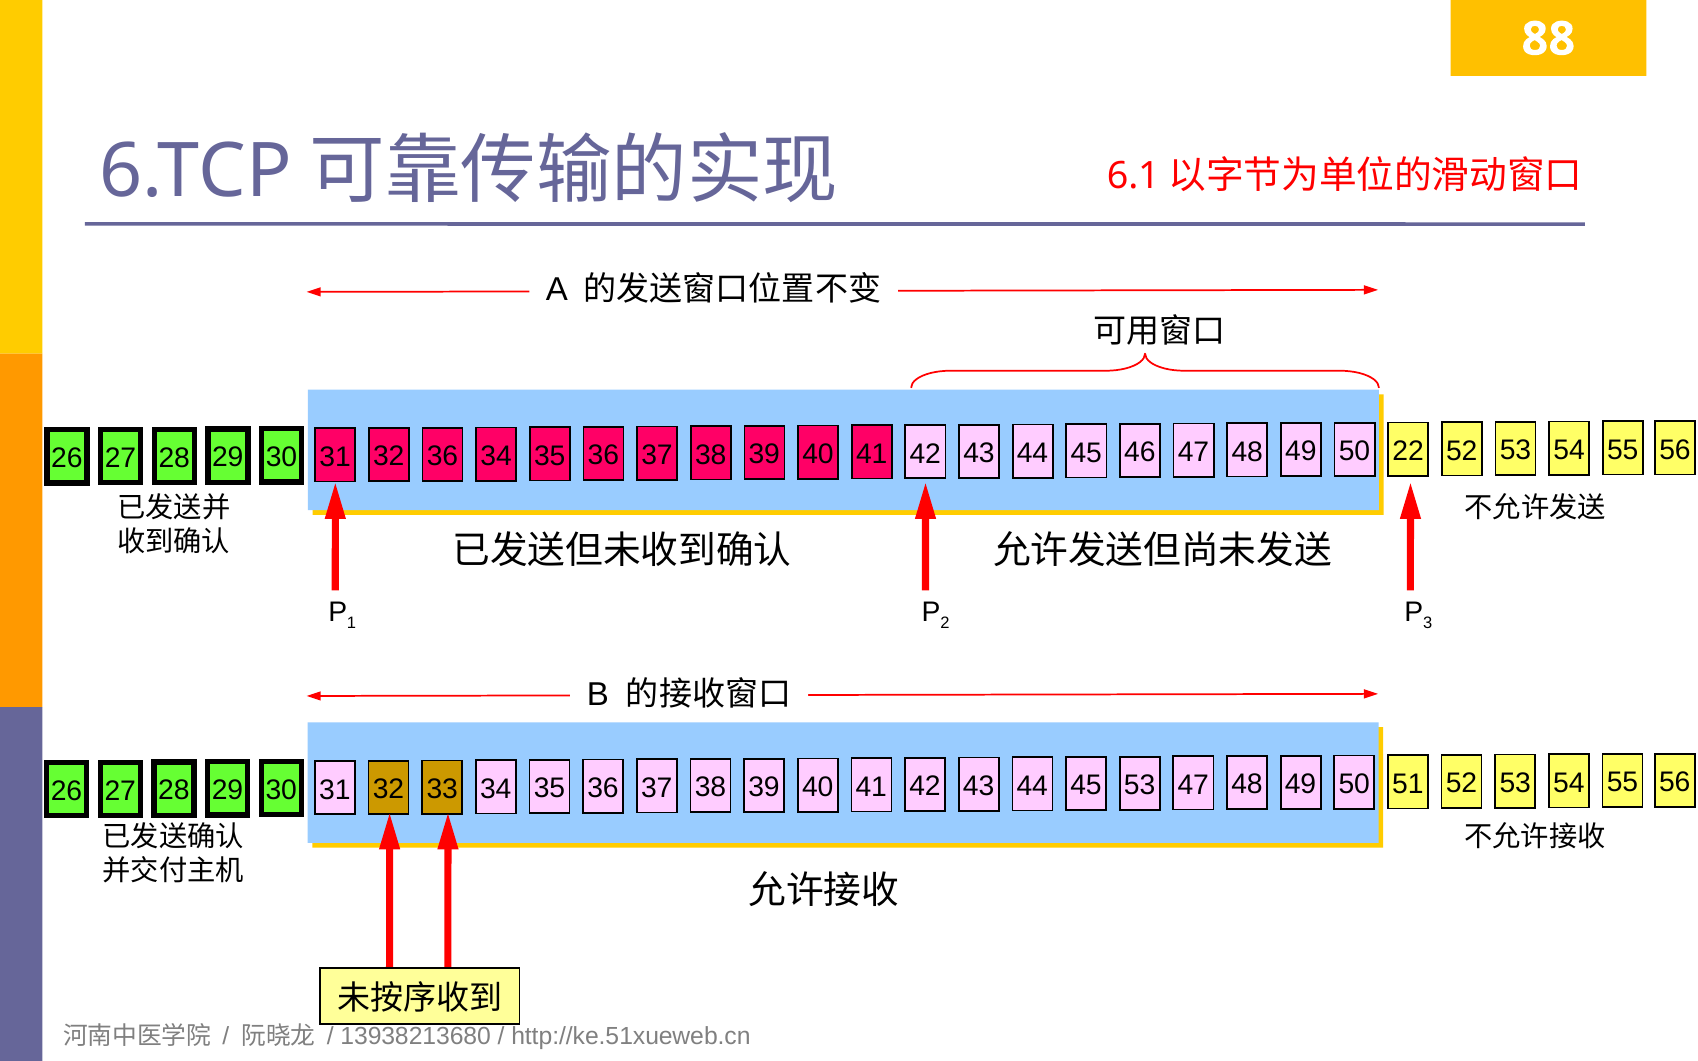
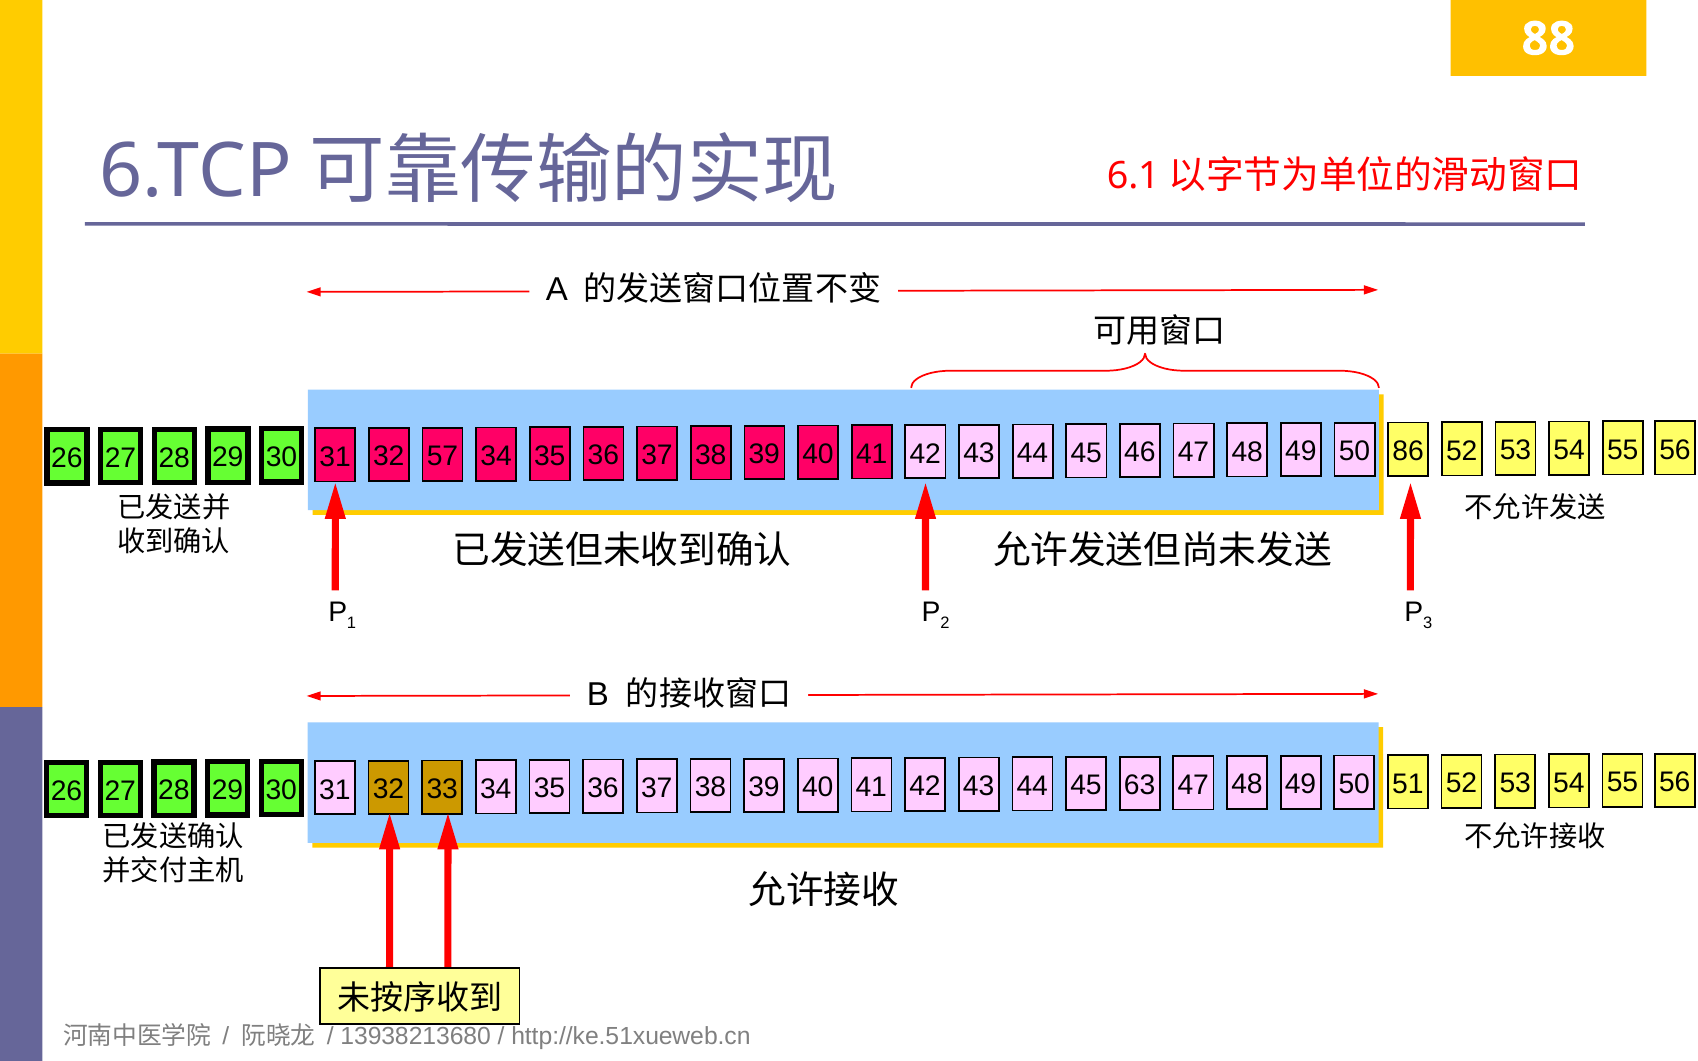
32 36: 36 -> 57 (442, 456)
22: 22 -> 86 (1408, 451)
45 53: 53 -> 63 (1140, 785)
